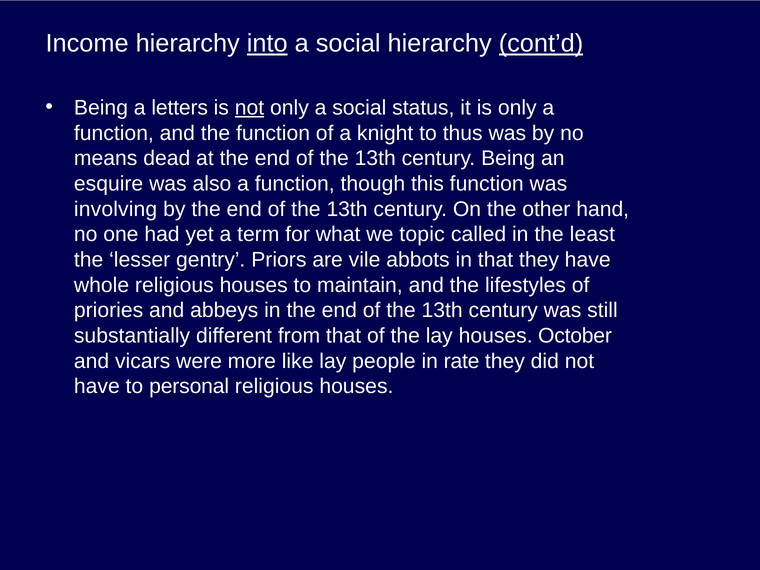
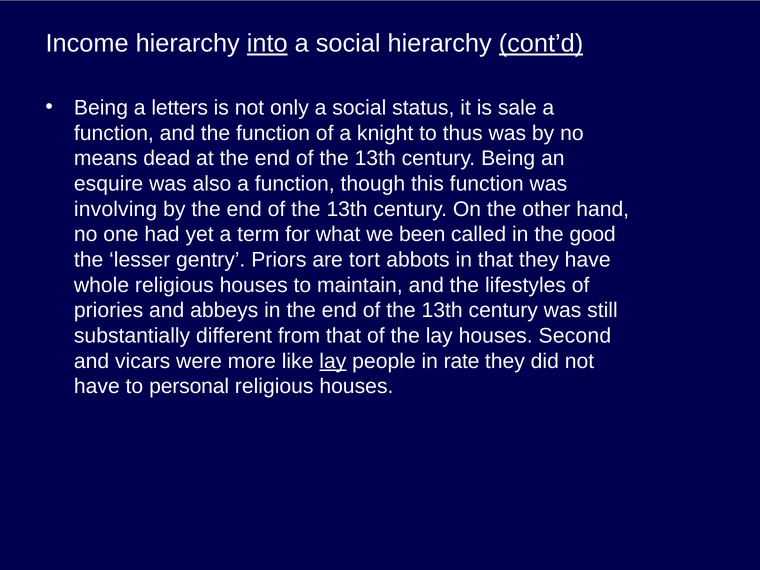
not underline: present -> none (249, 108)
is only: only -> sale (517, 108)
topic: topic -> been (422, 234)
least: least -> good (593, 234)
vile: vile -> tort (364, 260)
October: October -> Second (575, 336)
lay underline: none -> present (333, 361)
